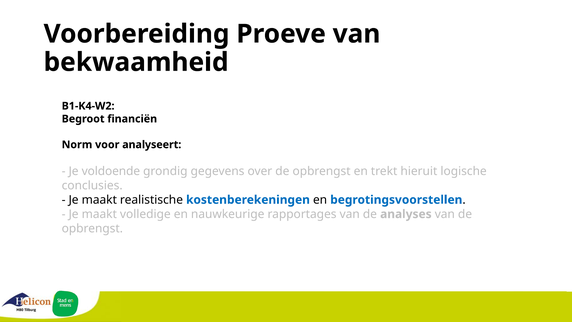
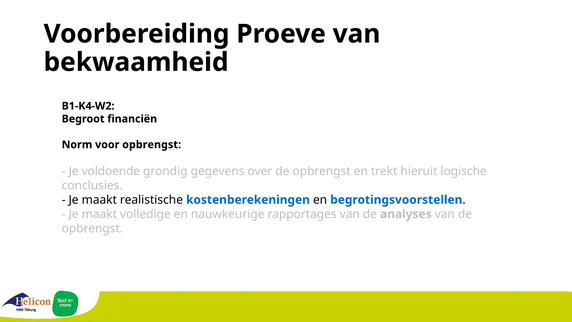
voor analyseert: analyseert -> opbrengst (152, 145)
